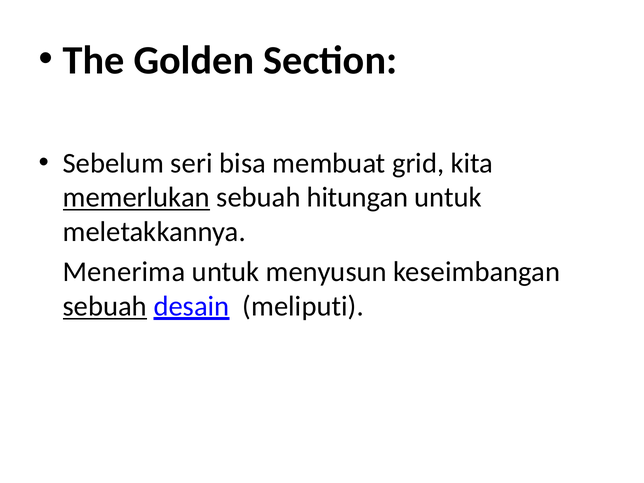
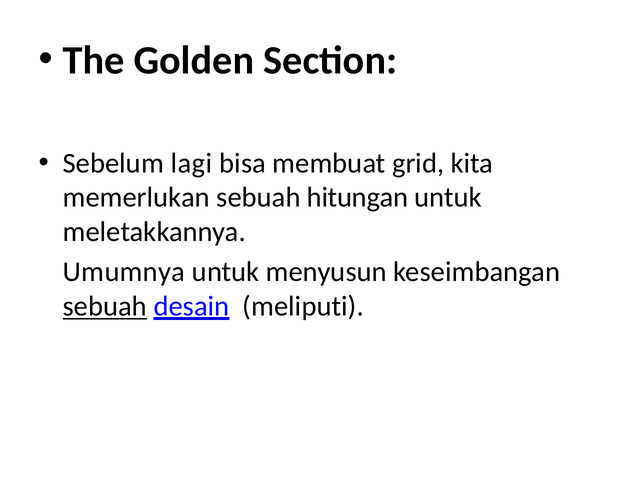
seri: seri -> lagi (192, 163)
memerlukan underline: present -> none (136, 197)
Menerima: Menerima -> Umumnya (124, 272)
